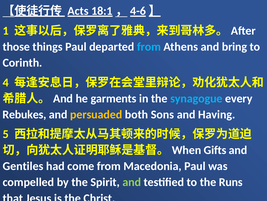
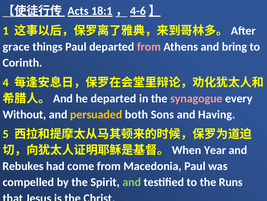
those: those -> grace (16, 47)
from colour: light blue -> pink (149, 47)
he garments: garments -> departed (113, 98)
synagogue colour: light blue -> pink (196, 98)
Rebukes: Rebukes -> Without (24, 114)
Gifts: Gifts -> Year (215, 150)
Gentiles: Gentiles -> Rebukes (23, 166)
